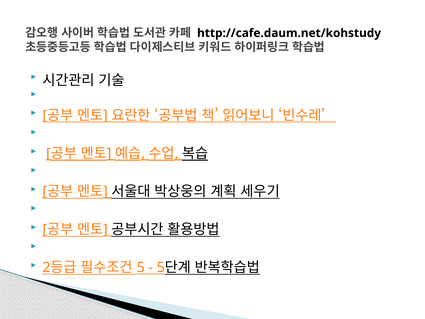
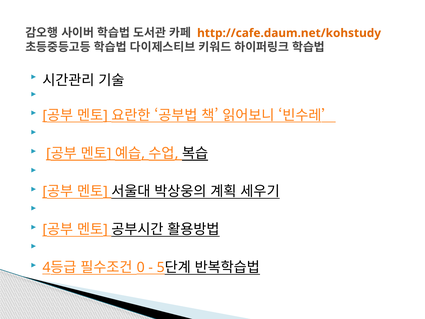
http://cafe.daum.net/kohstudy colour: black -> orange (289, 33)
2: 2 -> 4 (46, 267)
5: 5 -> 0 (141, 267)
